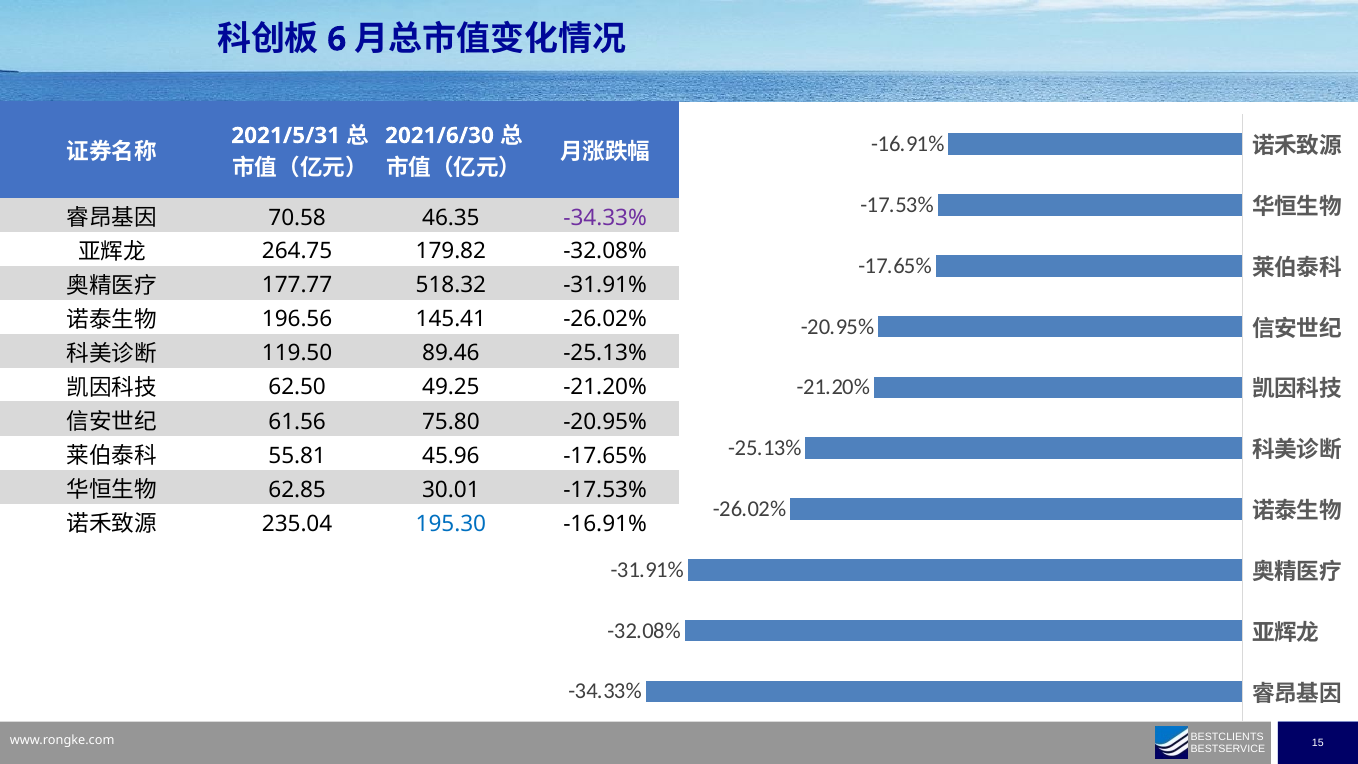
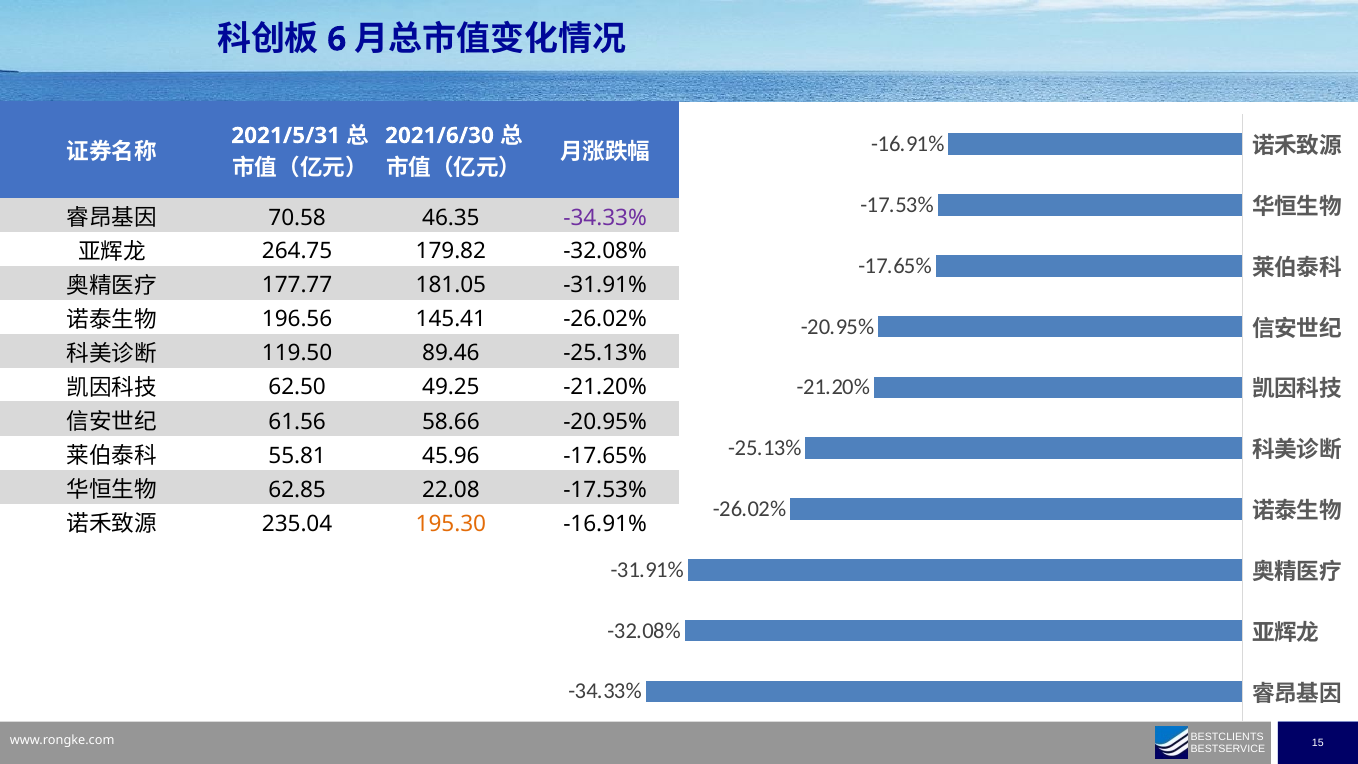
518.32: 518.32 -> 181.05 (451, 285)
75.80: 75.80 -> 58.66 (451, 422)
30.01: 30.01 -> 22.08 (451, 490)
195.30 colour: blue -> orange (451, 524)
